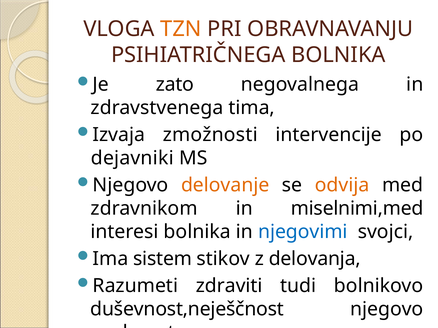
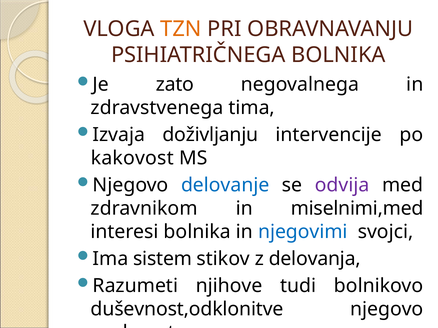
zmožnosti: zmožnosti -> doživljanju (210, 135)
dejavniki: dejavniki -> kakovost (132, 158)
delovanje colour: orange -> blue (225, 185)
odvija colour: orange -> purple (342, 185)
zdraviti: zdraviti -> njihove (229, 286)
duševnost,neješčnost: duševnost,neješčnost -> duševnost,odklonitve (187, 310)
